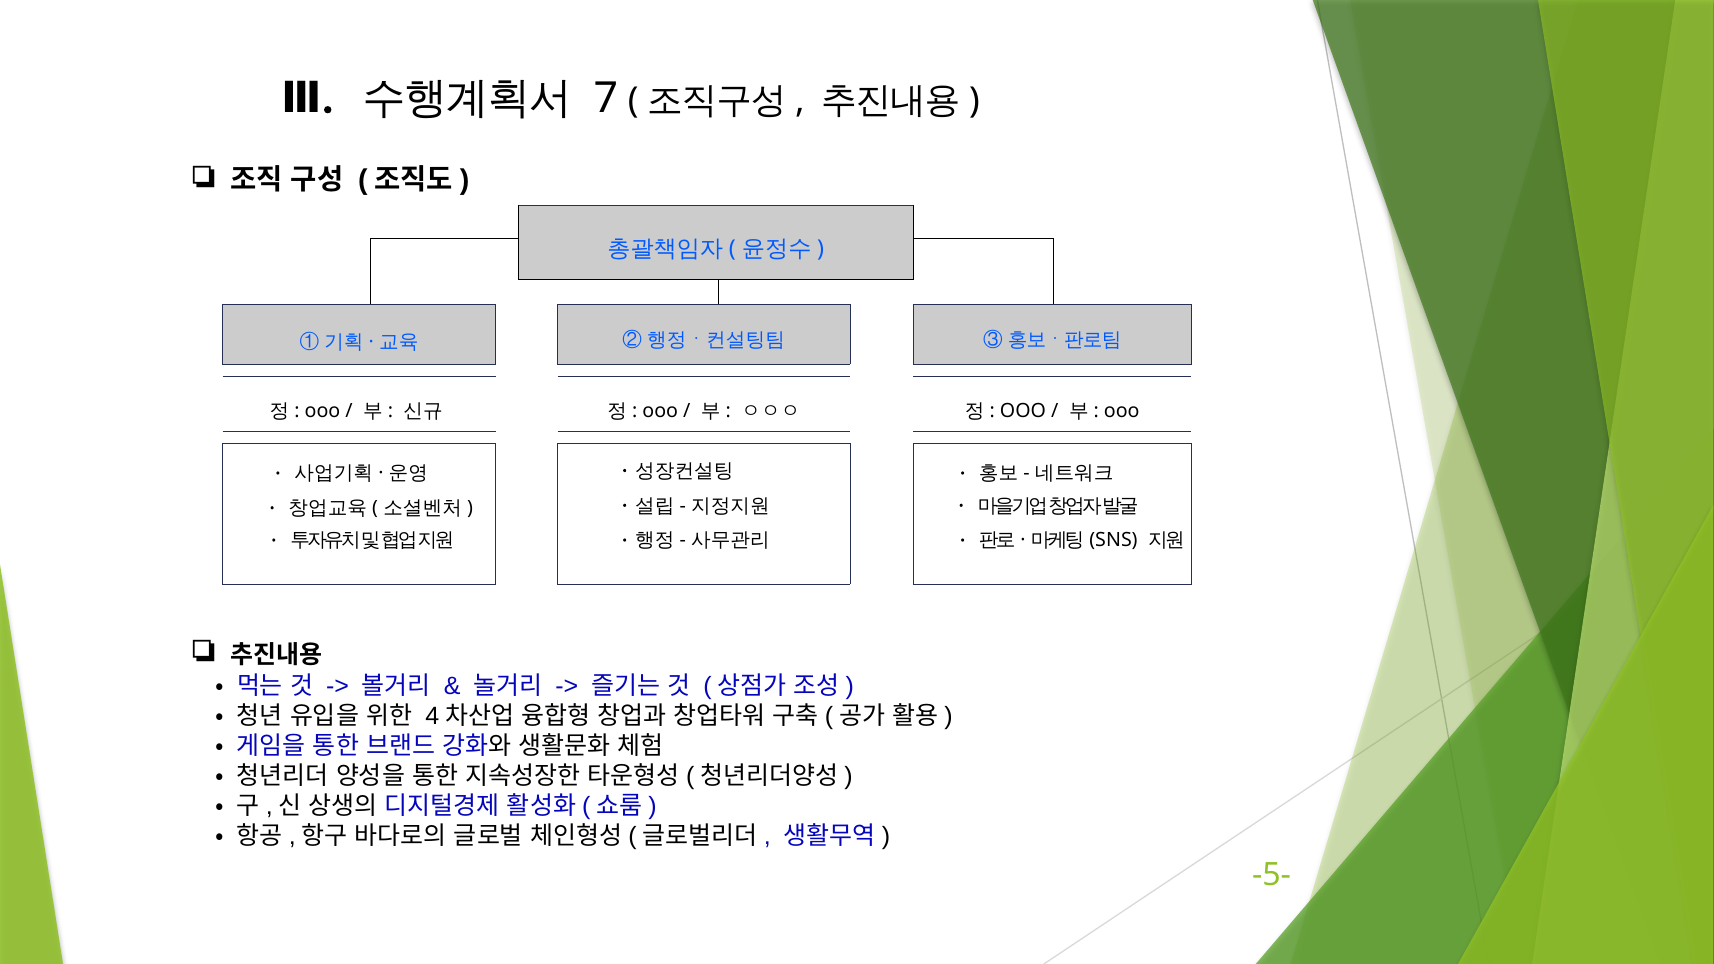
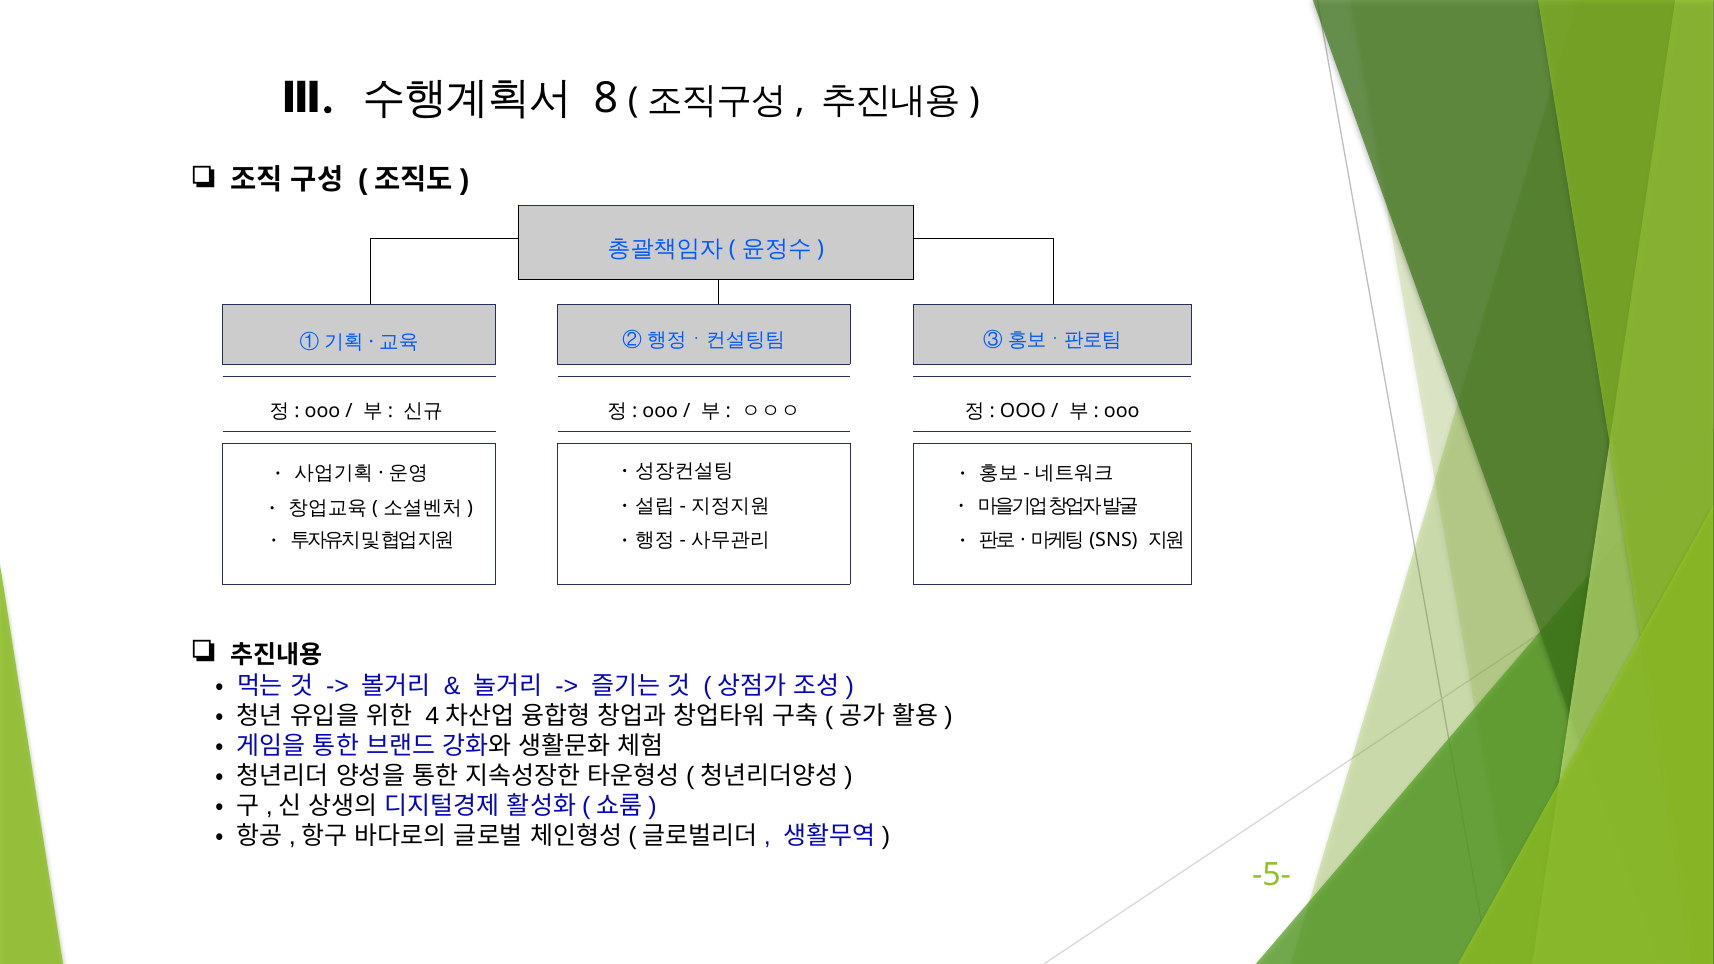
7: 7 -> 8 (606, 99)
